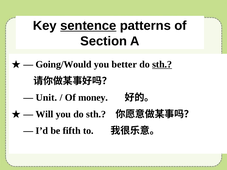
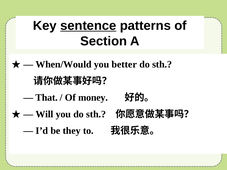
Going/Would: Going/Would -> When/Would (64, 64)
sth underline: present -> none (162, 64)
Unit: Unit -> That (47, 98)
fifth: fifth -> they (72, 131)
